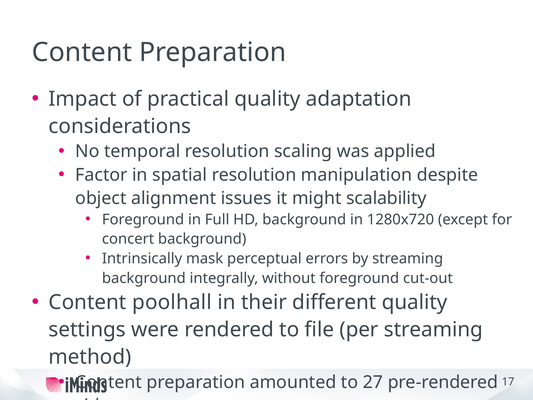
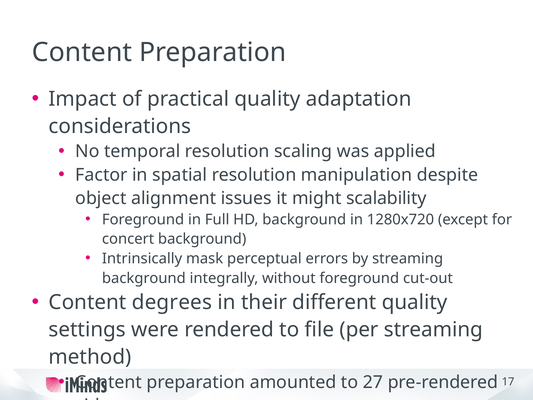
poolhall: poolhall -> degrees (172, 302)
